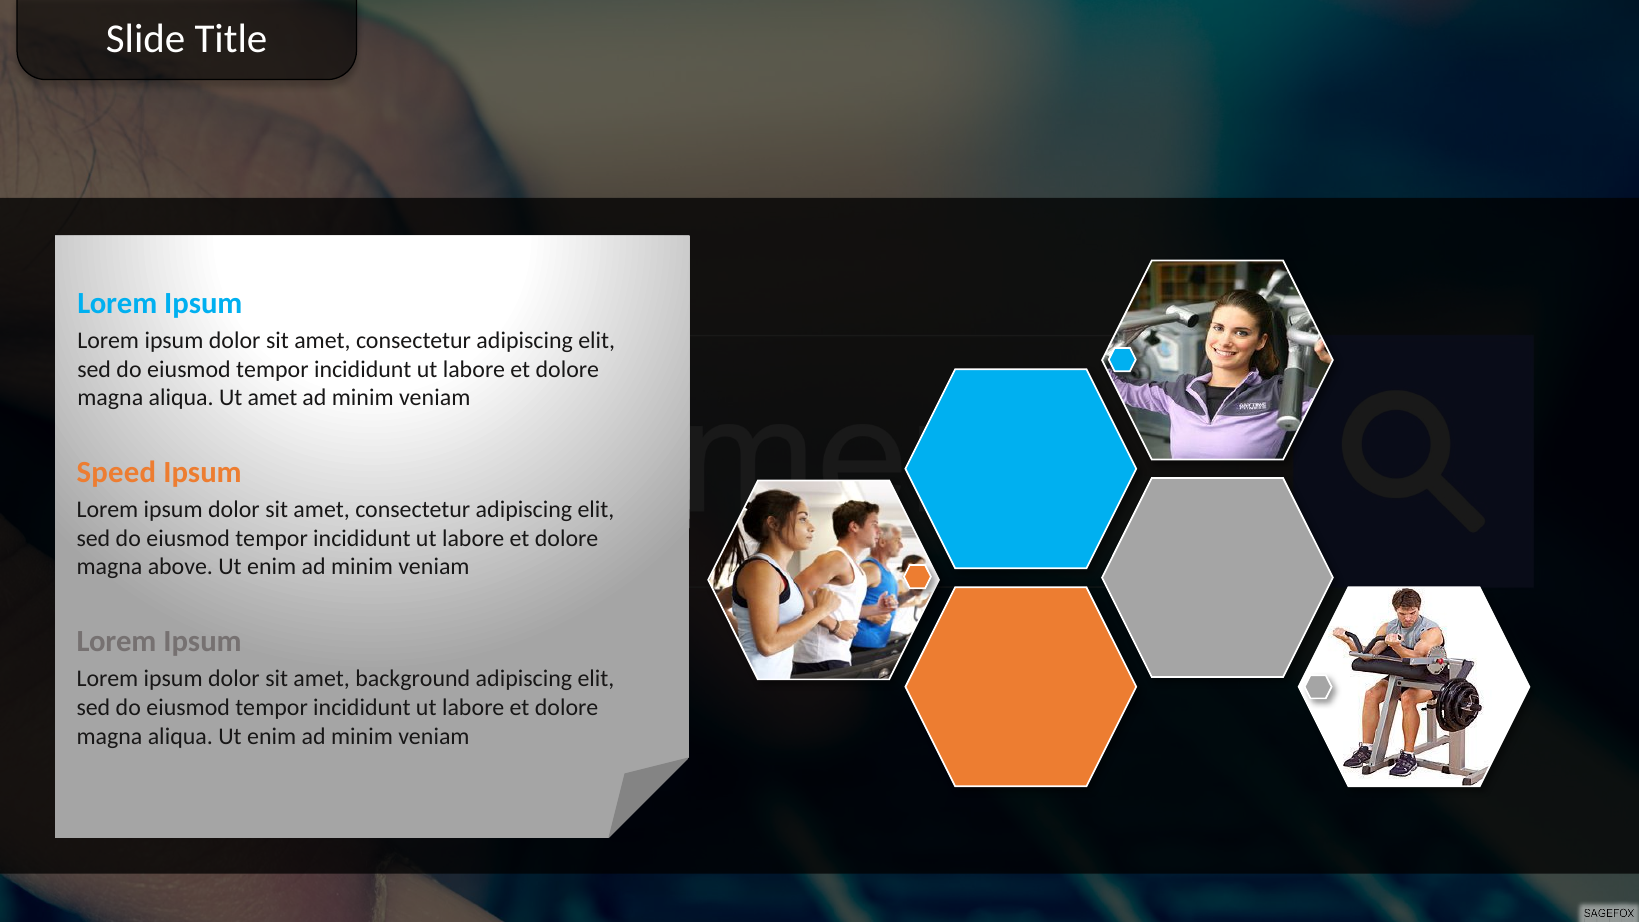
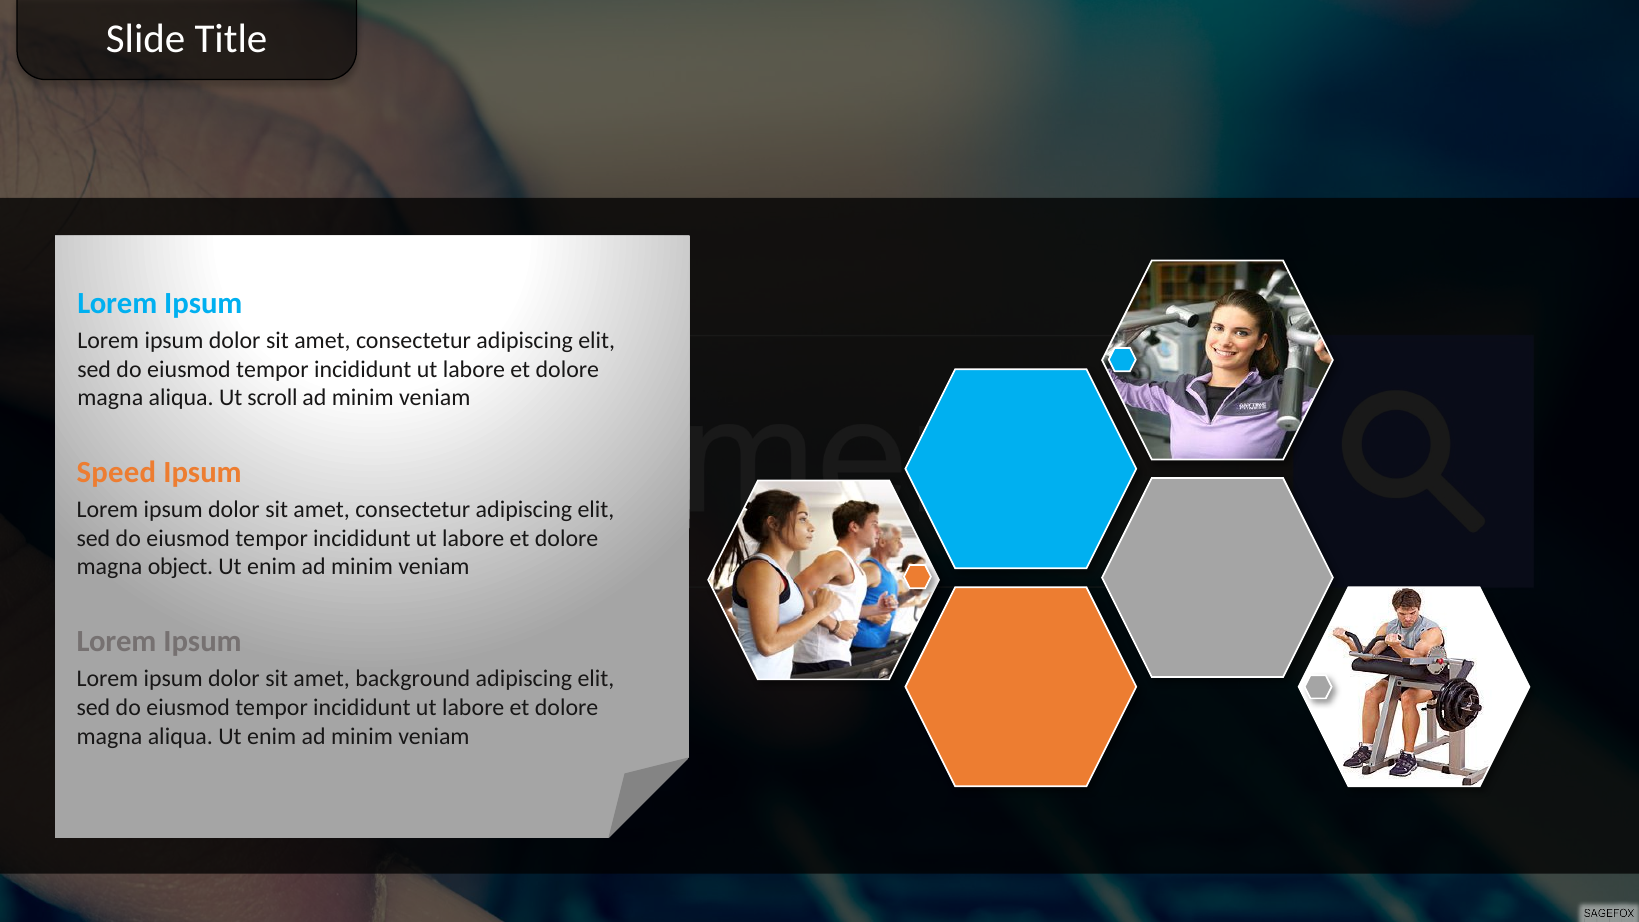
Ut amet: amet -> scroll (273, 398)
above: above -> object (180, 567)
